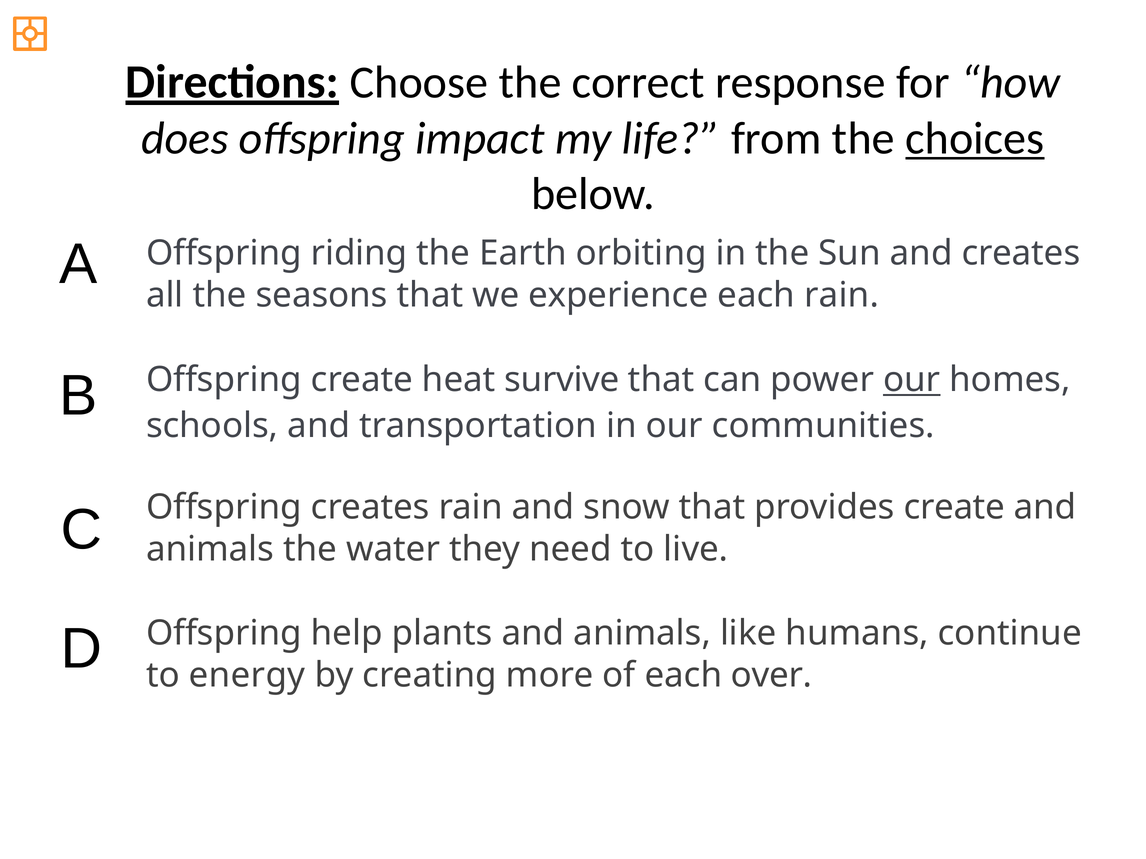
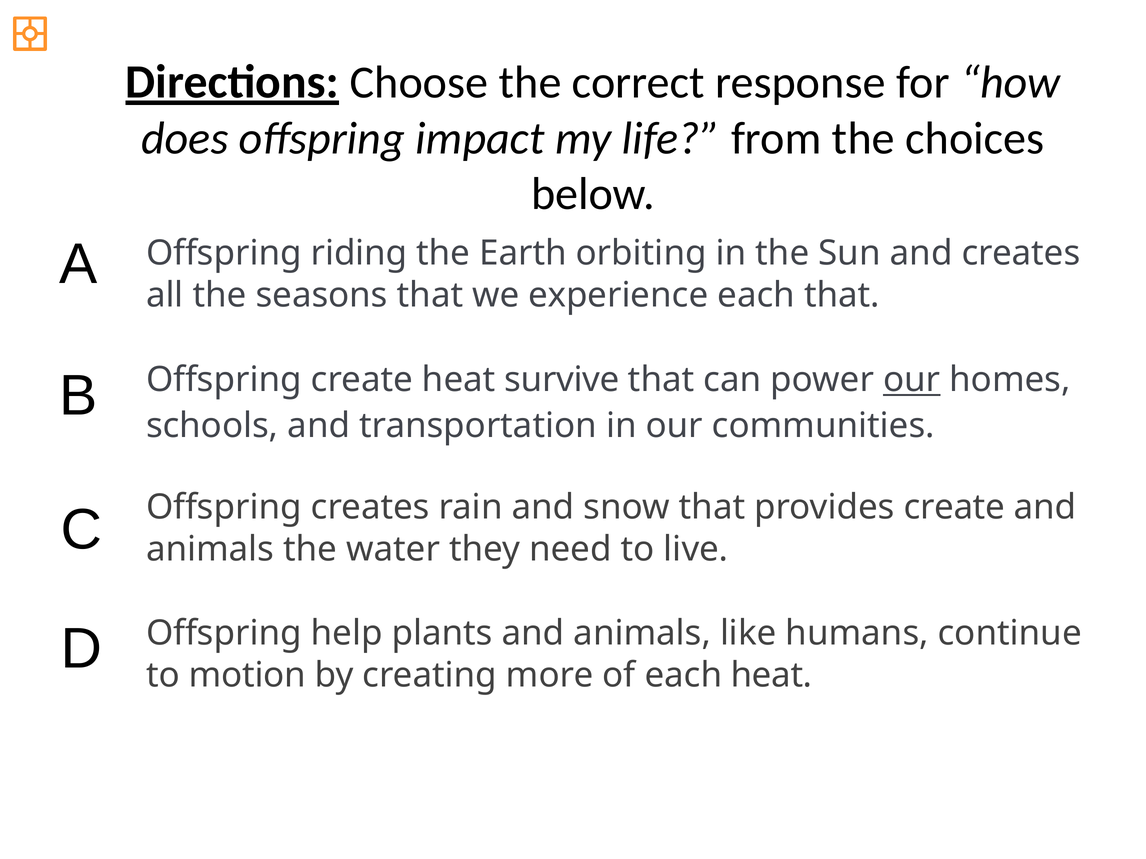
choices underline: present -> none (975, 138)
each rain: rain -> that (842, 295)
energy: energy -> motion (247, 676)
each over: over -> heat (771, 676)
